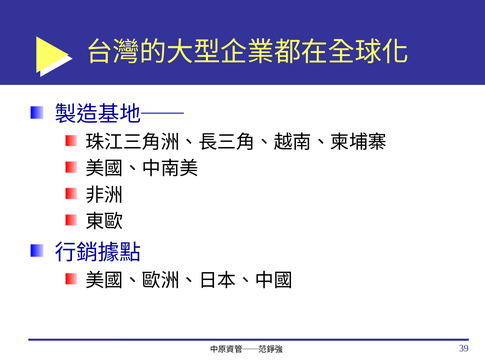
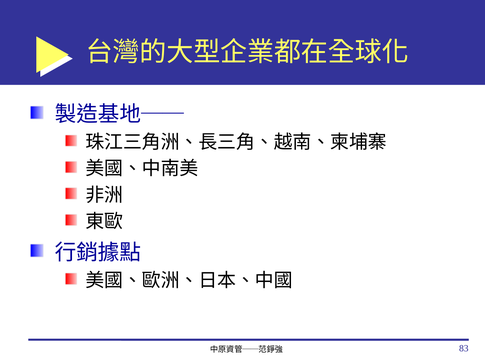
39: 39 -> 83 (464, 348)
